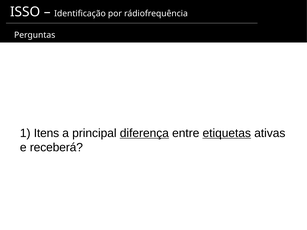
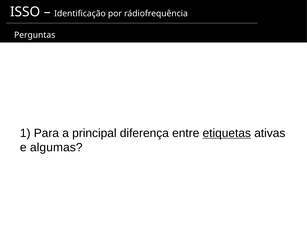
Itens: Itens -> Para (46, 133)
diferença underline: present -> none (144, 133)
receberá: receberá -> algumas (56, 148)
